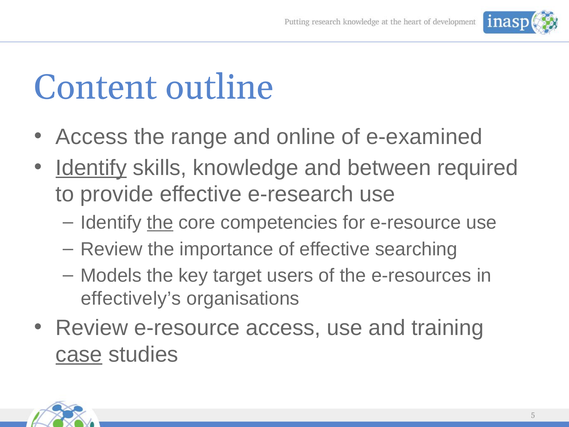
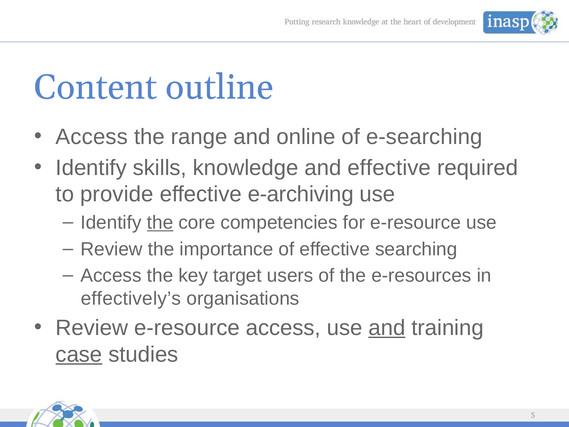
e-examined: e-examined -> e-searching (424, 137)
Identify underline: present -> none (91, 168)
and between: between -> effective (389, 168)
e-research: e-research -> e-archiving (301, 194)
Models: Models -> Access (111, 276)
and underline: none -> present (387, 328)
